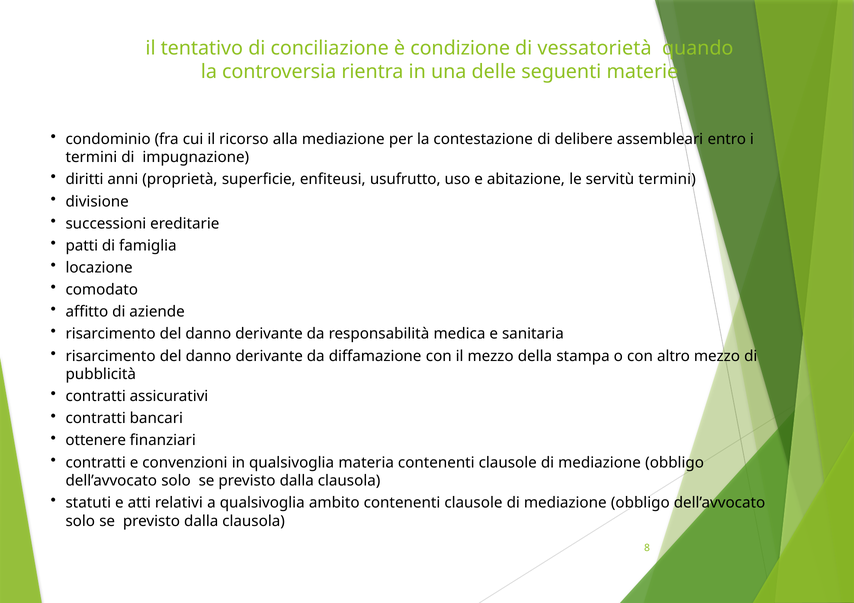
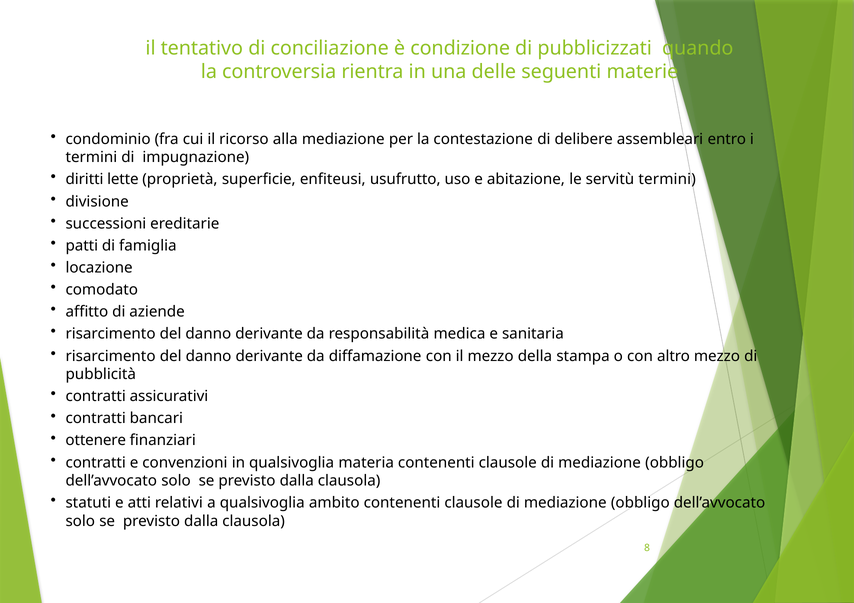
vessatorietà: vessatorietà -> pubblicizzati (595, 48)
anni: anni -> lette (123, 180)
